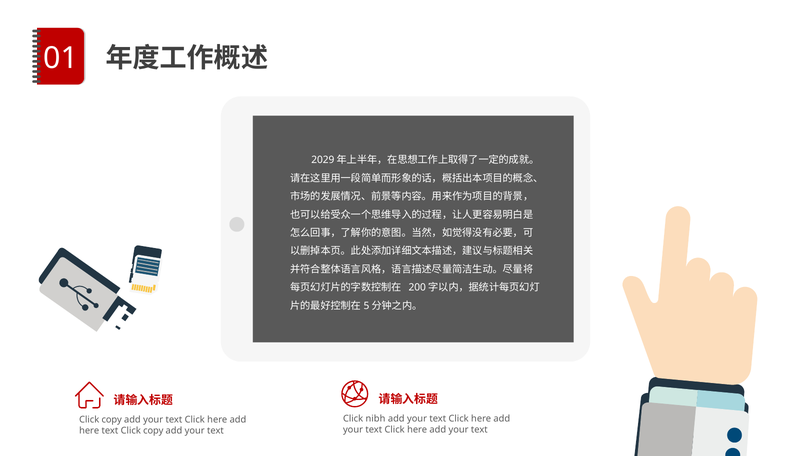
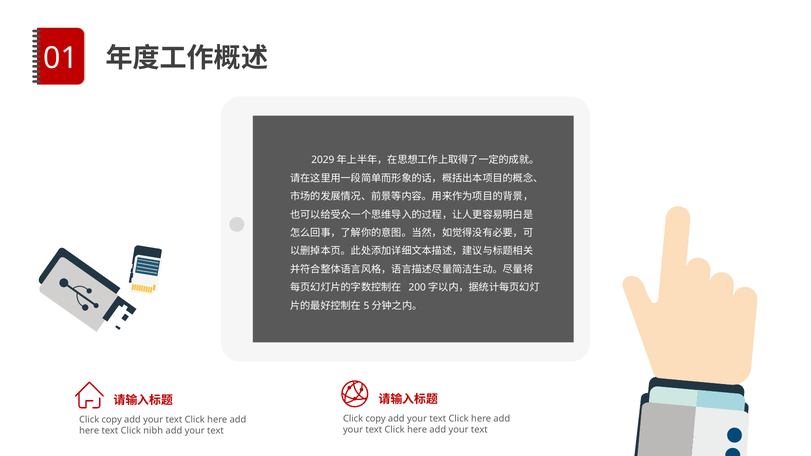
nibh: nibh -> copy (376, 419)
text Click copy: copy -> nibh (153, 431)
